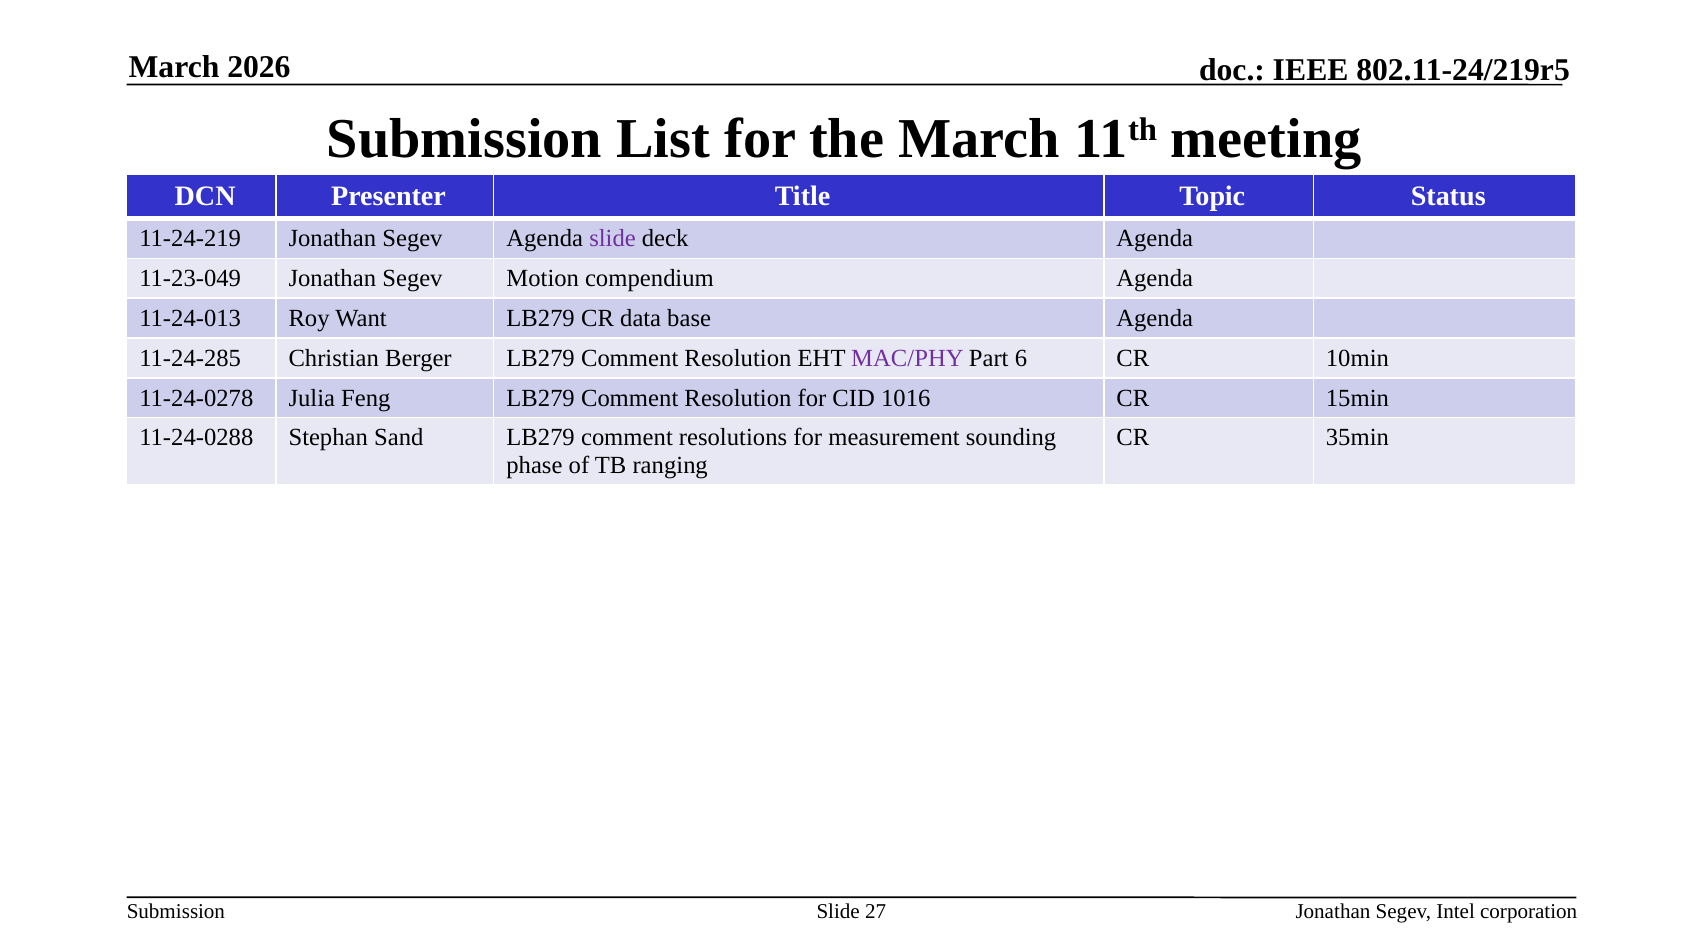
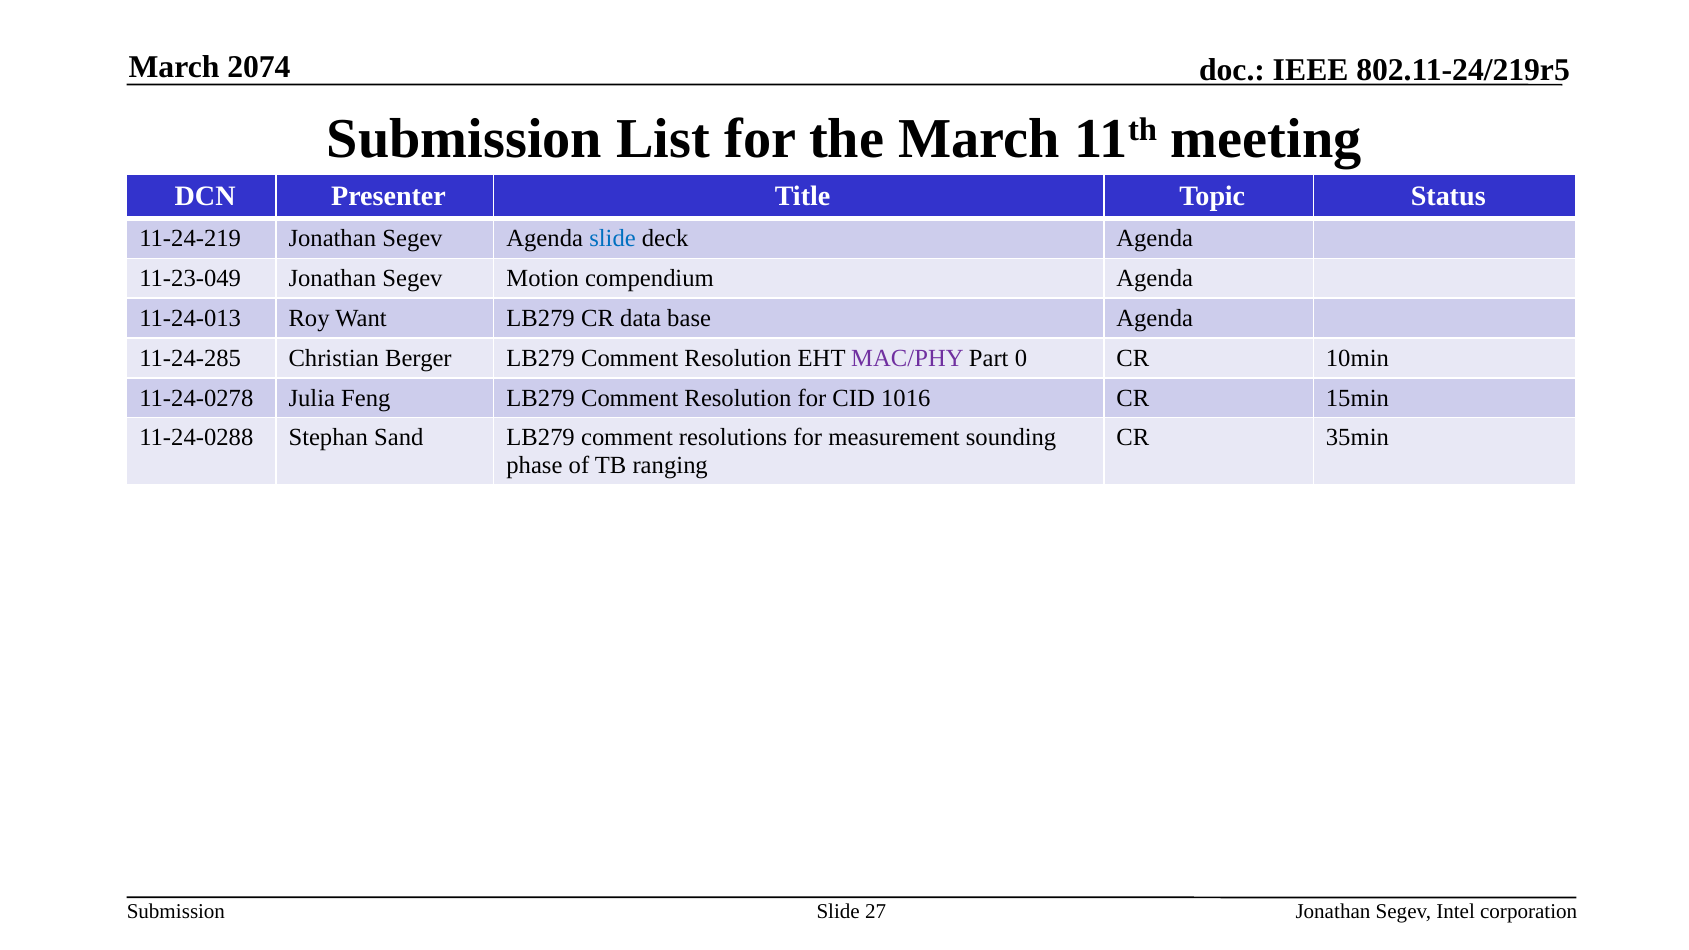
2026: 2026 -> 2074 (259, 67)
slide colour: purple -> blue (613, 239)
6: 6 -> 0 (1021, 358)
